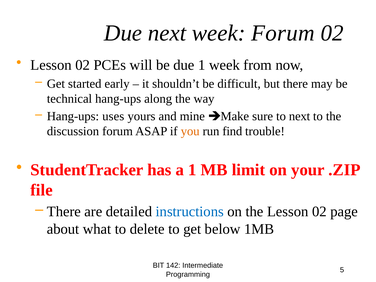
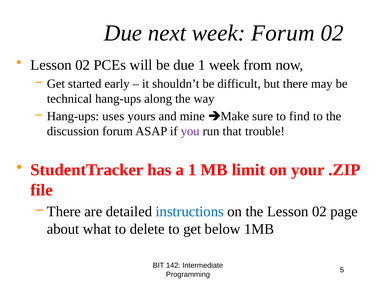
to next: next -> find (299, 116)
you colour: orange -> purple (190, 131)
find: find -> that (232, 131)
